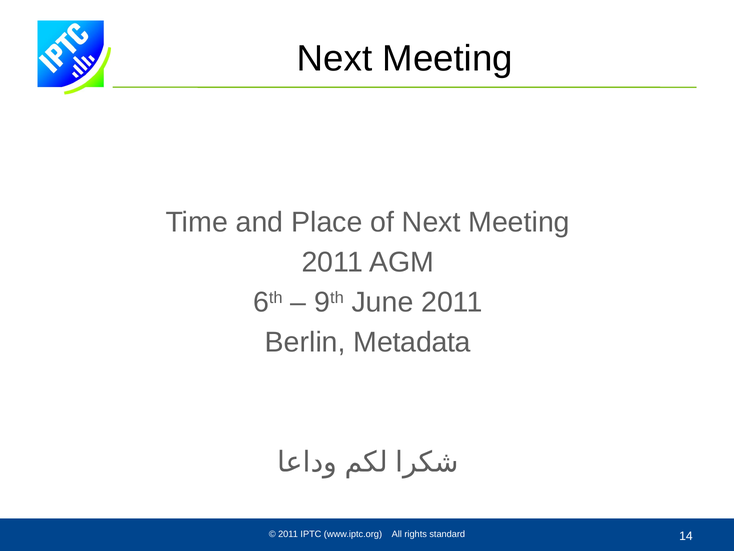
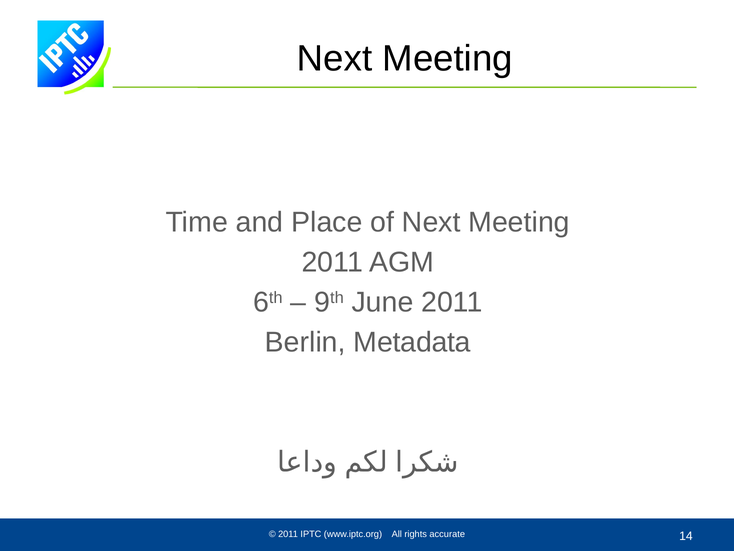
standard: standard -> accurate (447, 534)
